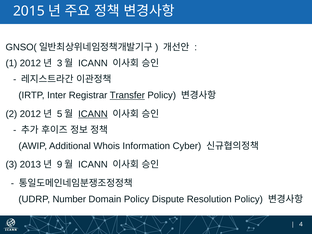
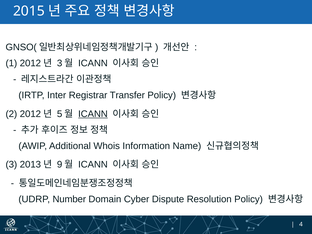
Transfer underline: present -> none (127, 95)
Cyber: Cyber -> Name (187, 146)
Domain Policy: Policy -> Cyber (137, 199)
